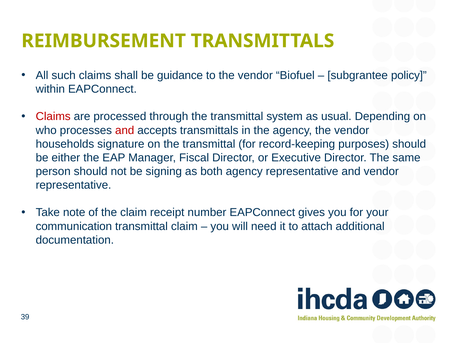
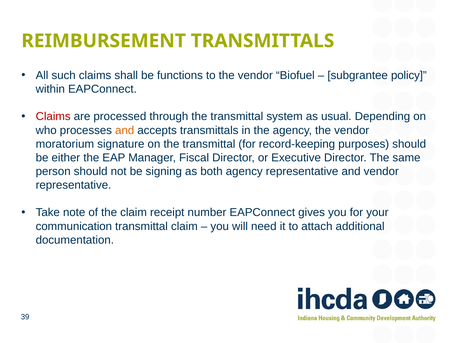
guidance: guidance -> functions (180, 75)
and colour: red -> orange (125, 130)
households: households -> moratorium (65, 144)
